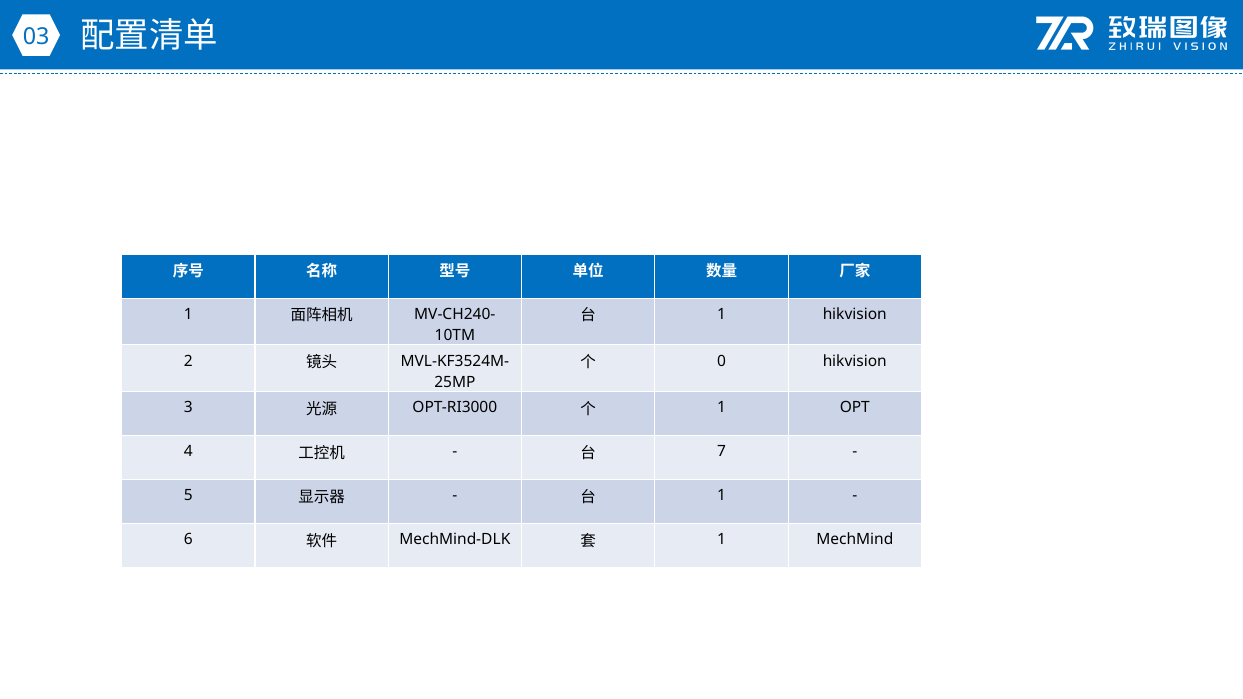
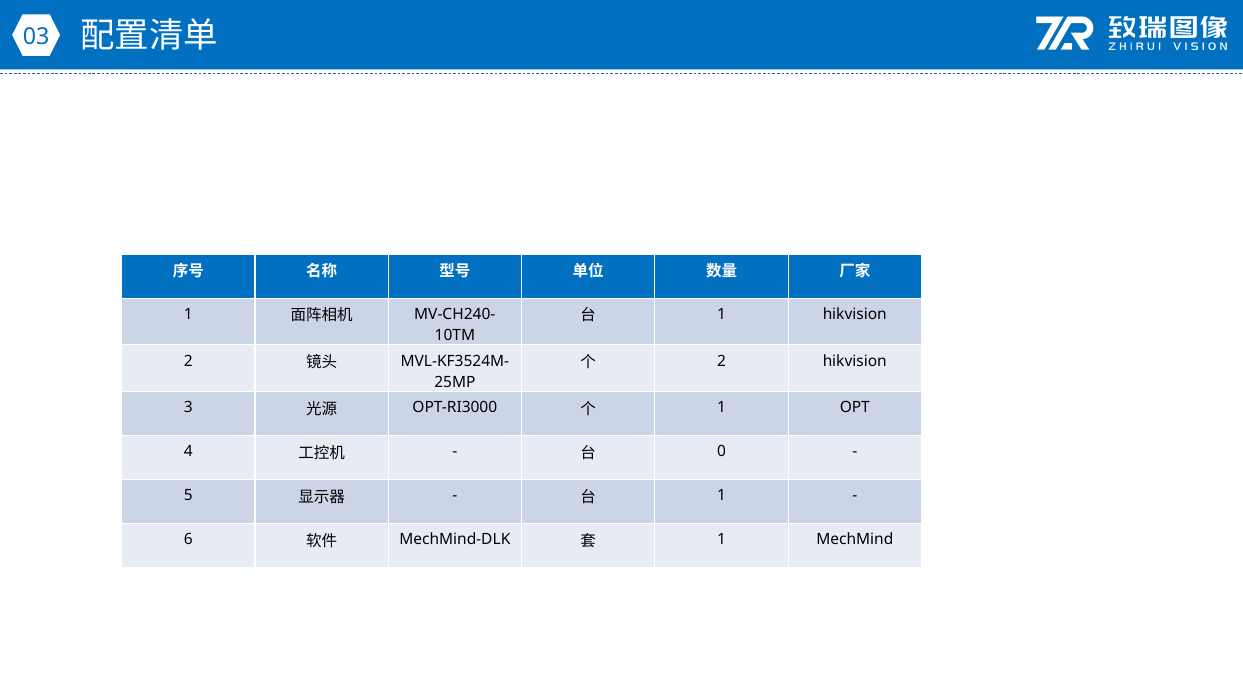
0: 0 -> 2 (722, 361)
7: 7 -> 0 (722, 452)
